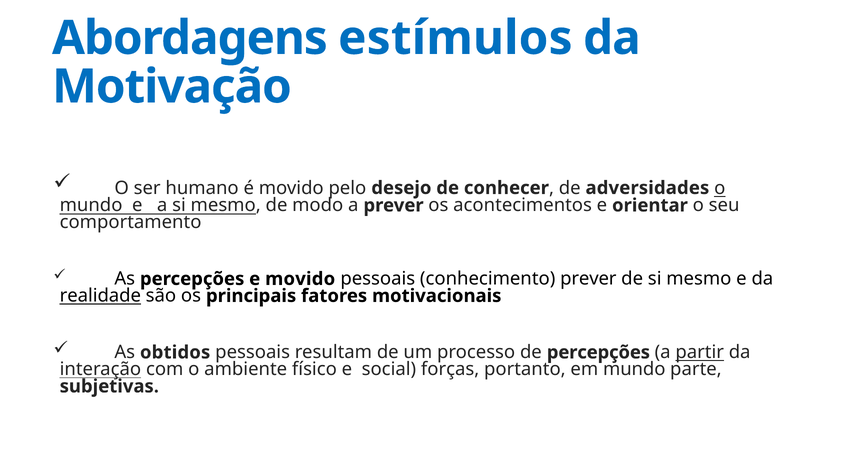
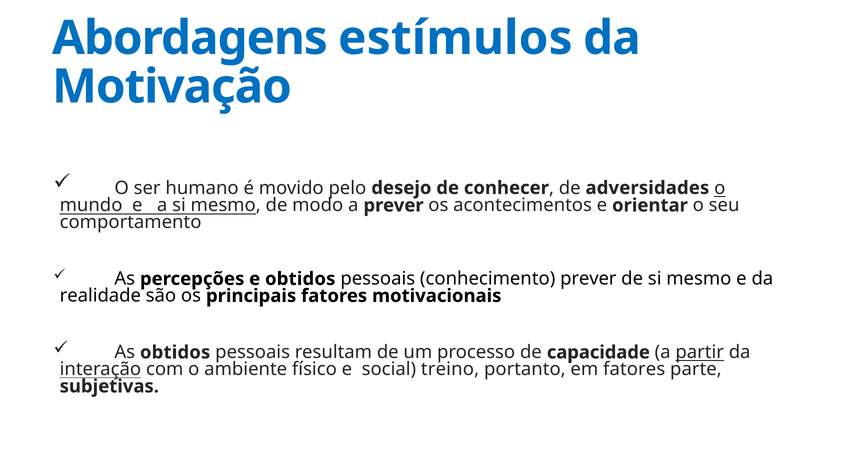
e movido: movido -> obtidos (300, 279)
realidade underline: present -> none (100, 296)
de percepções: percepções -> capacidade (598, 353)
forças: forças -> treino (450, 370)
em mundo: mundo -> fatores (634, 370)
